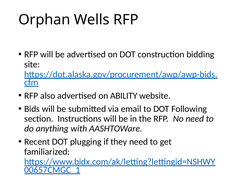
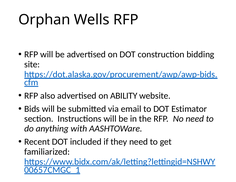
Following: Following -> Estimator (189, 109)
plugging: plugging -> included (86, 142)
